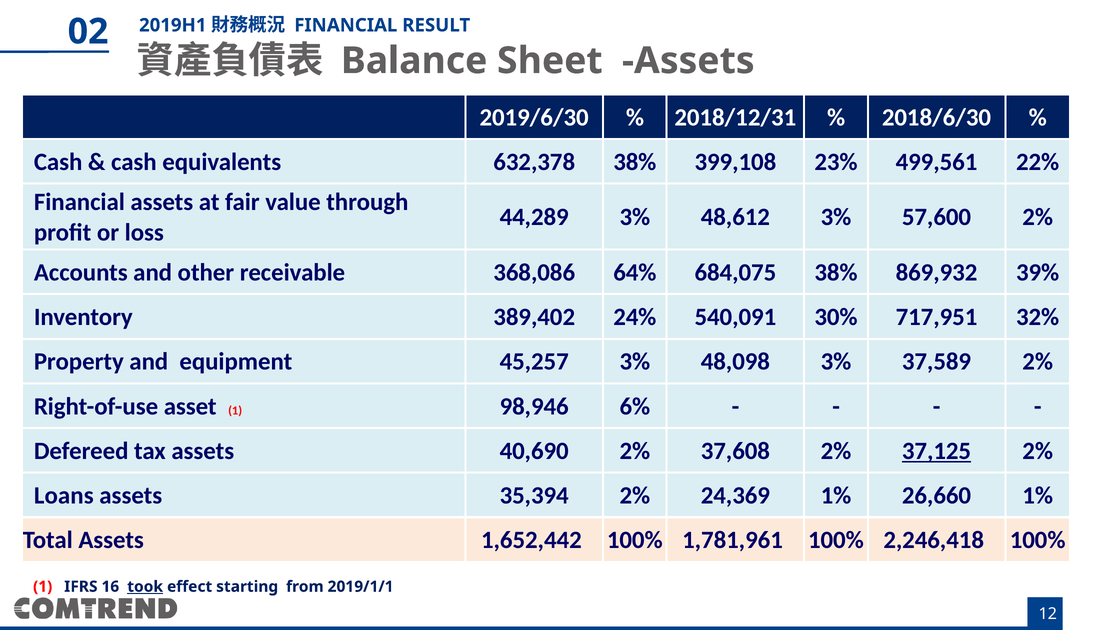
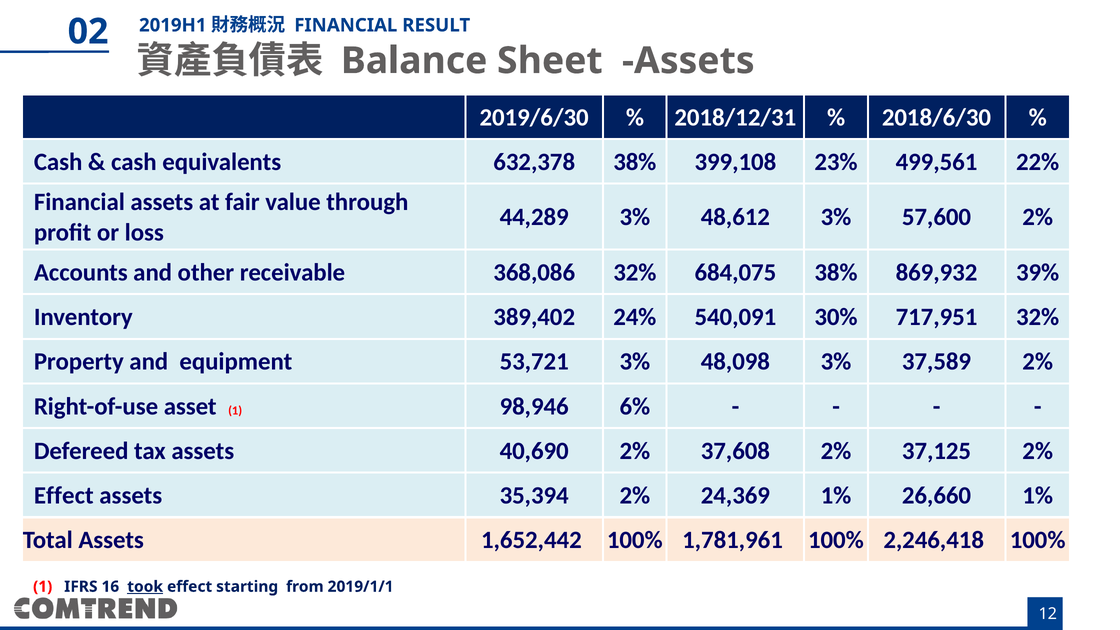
368,086 64%: 64% -> 32% (635, 272)
45,257: 45,257 -> 53,721 (534, 362)
37,125 underline: present -> none (937, 451)
Loans: Loans -> Effect (64, 496)
